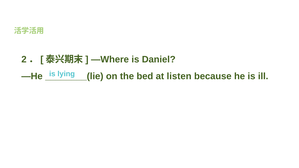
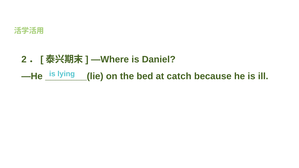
listen: listen -> catch (179, 76)
